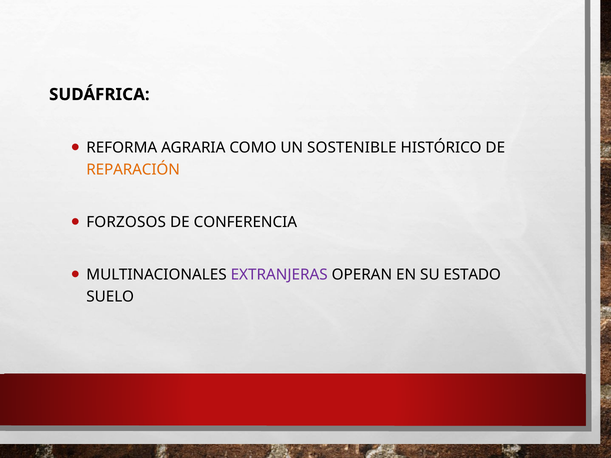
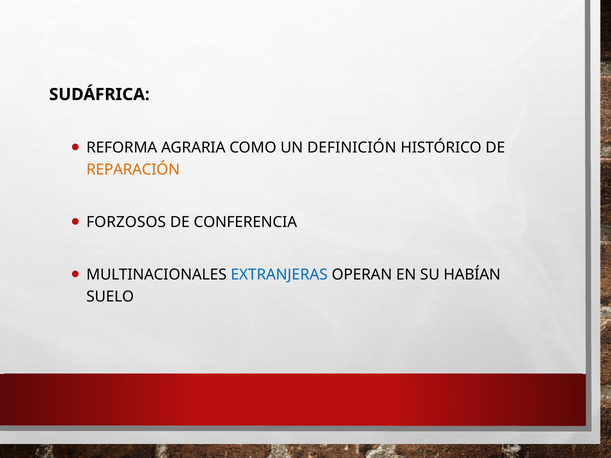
SOSTENIBLE: SOSTENIBLE -> DEFINICIÓN (352, 148)
EXTRANJERAS colour: purple -> blue (279, 275)
ESTADO: ESTADO -> HABÍAN (472, 275)
